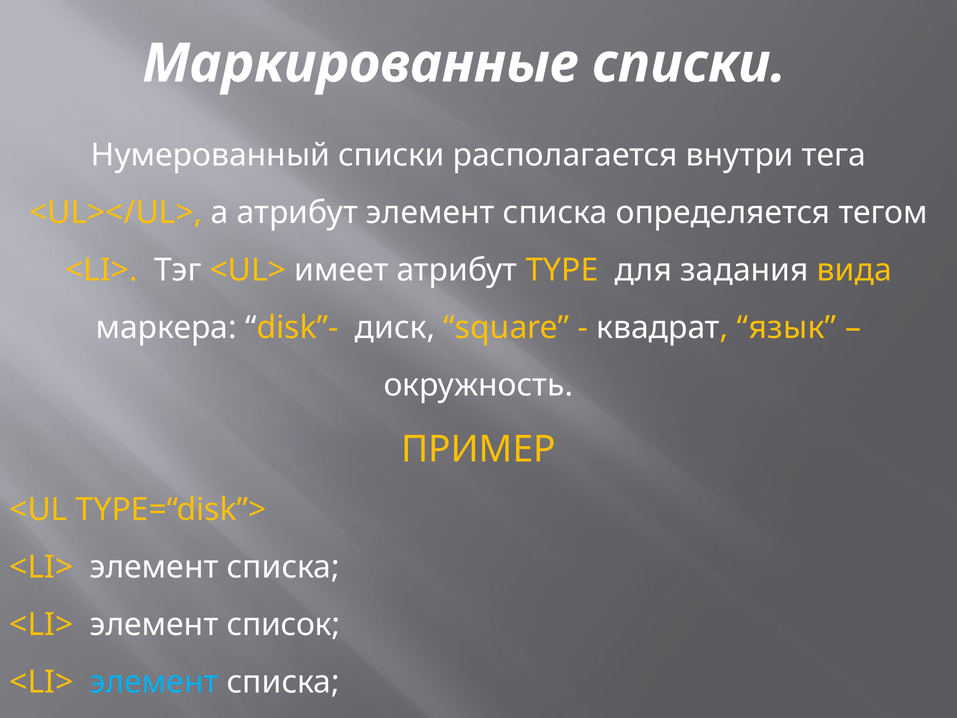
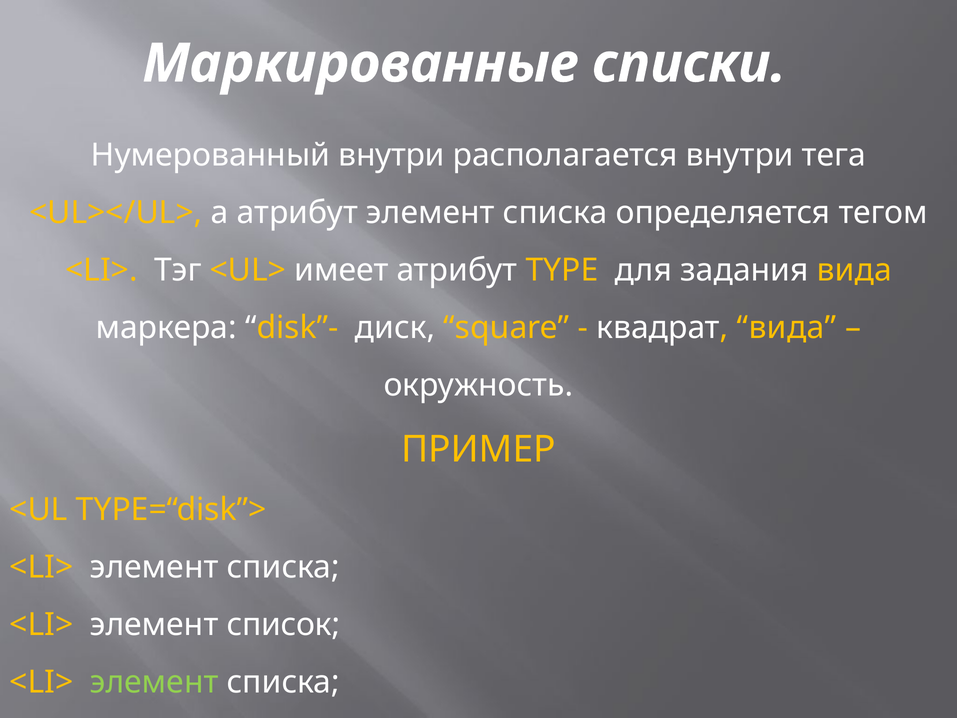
Нумерованный списки: списки -> внутри (392, 155)
квадрат язык: язык -> вида (787, 328)
элемент colour: light blue -> light green (154, 682)
